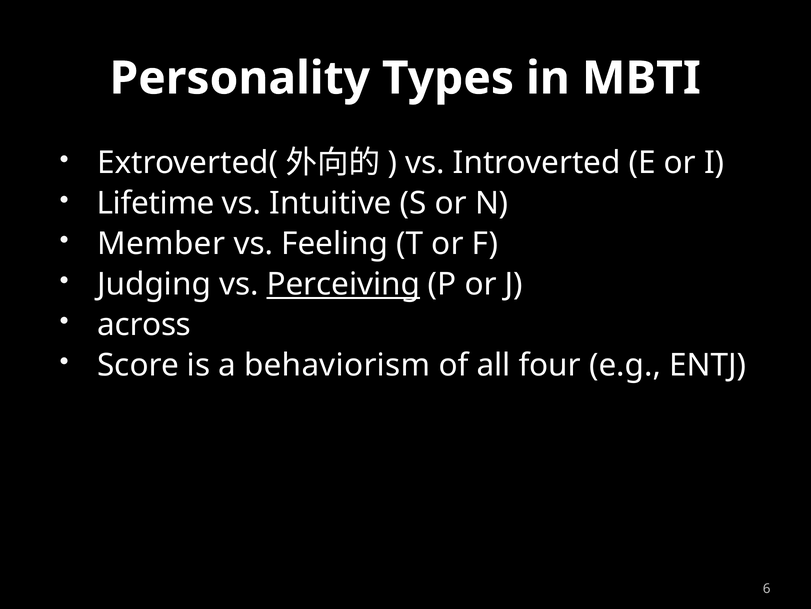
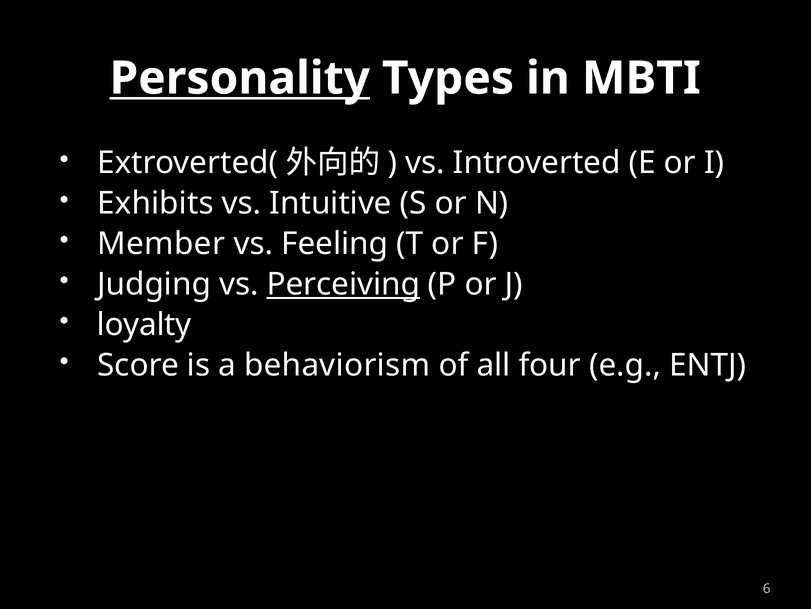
Personality underline: none -> present (240, 78)
Lifetime: Lifetime -> Exhibits (155, 203)
across: across -> loyalty (144, 324)
